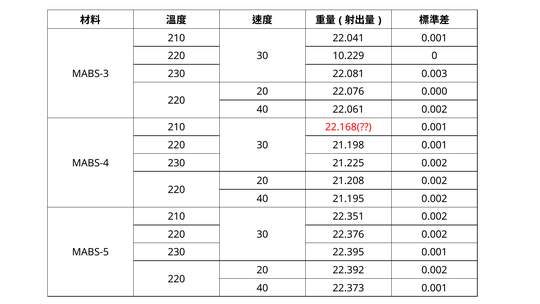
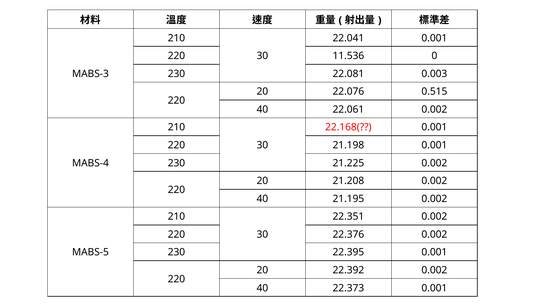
10.229: 10.229 -> 11.536 (348, 56)
0.000: 0.000 -> 0.515 (434, 92)
